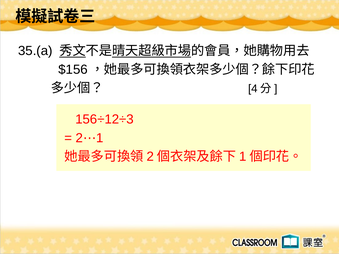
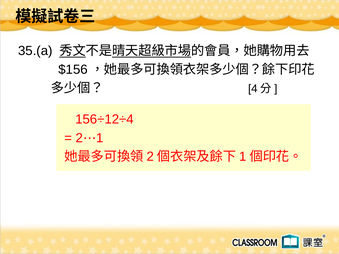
156÷12÷3: 156÷12÷3 -> 156÷12÷4 (105, 119)
